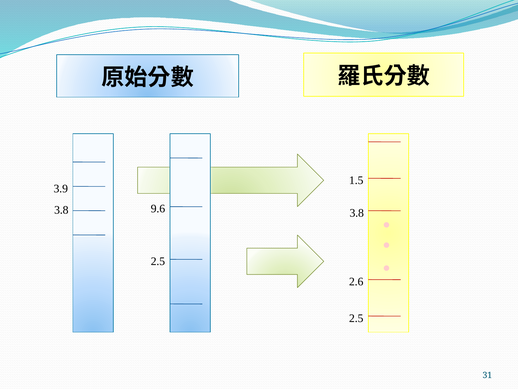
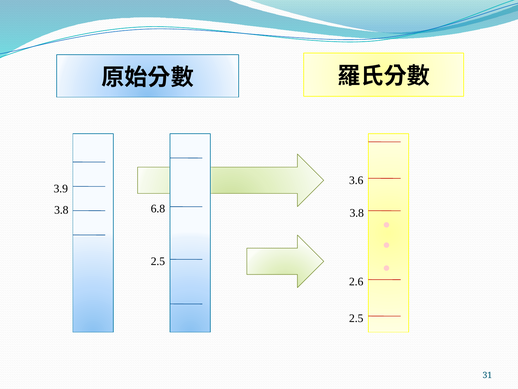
1.5: 1.5 -> 3.6 (356, 180)
9.6: 9.6 -> 6.8 (158, 209)
